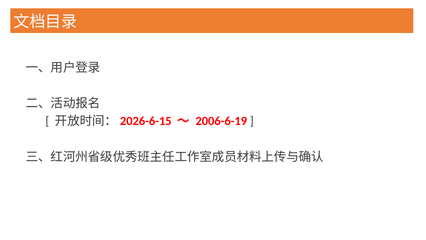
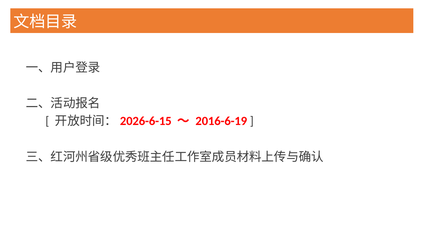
2006-6-19: 2006-6-19 -> 2016-6-19 (221, 121)
